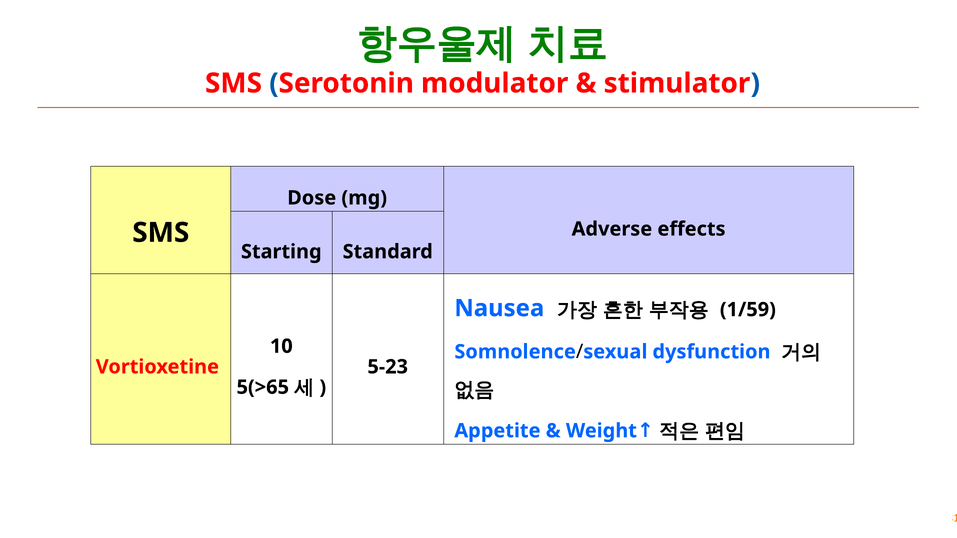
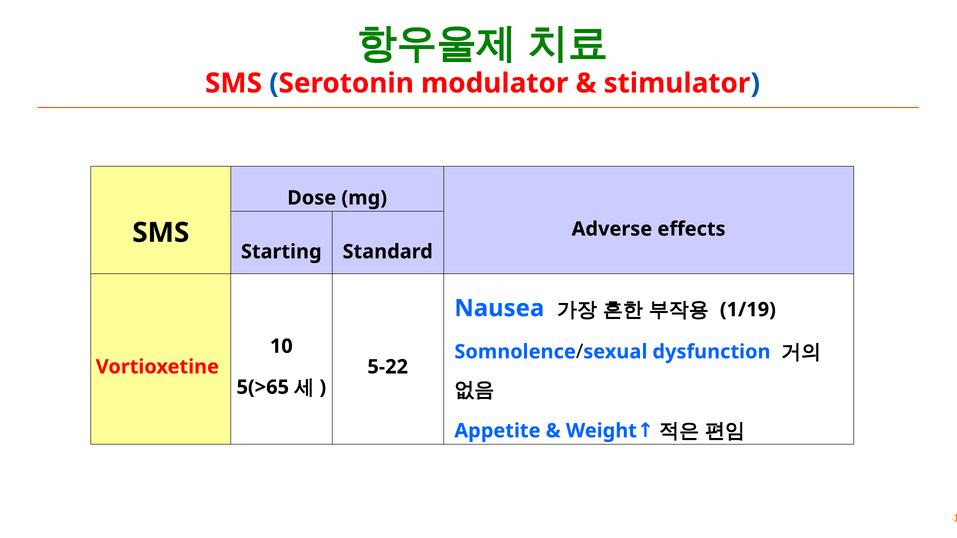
1/59: 1/59 -> 1/19 (748, 310)
5-23: 5-23 -> 5-22 (388, 367)
